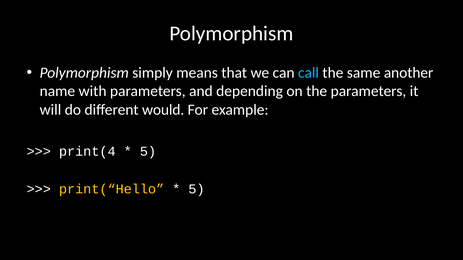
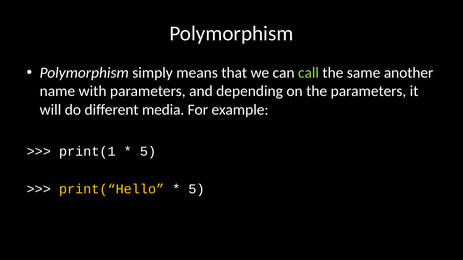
call colour: light blue -> light green (309, 73)
would: would -> media (163, 110)
print(4: print(4 -> print(1 (87, 151)
